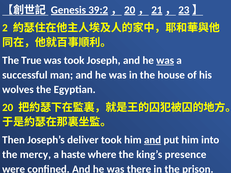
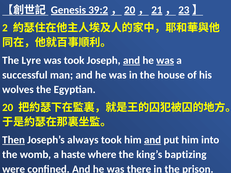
True: True -> Lyre (31, 60)
and underline: none -> present (132, 60)
Then underline: none -> present (14, 140)
deliver: deliver -> always (83, 140)
mercy: mercy -> womb (35, 155)
presence: presence -> baptizing (186, 155)
